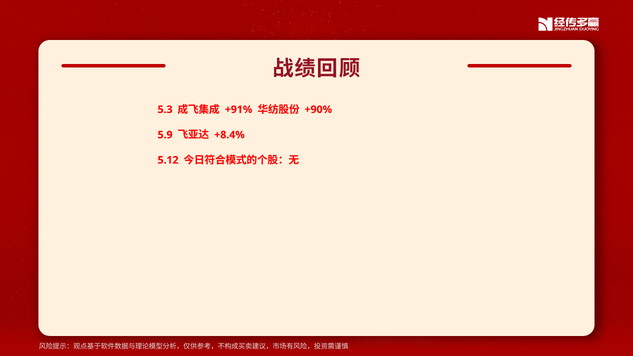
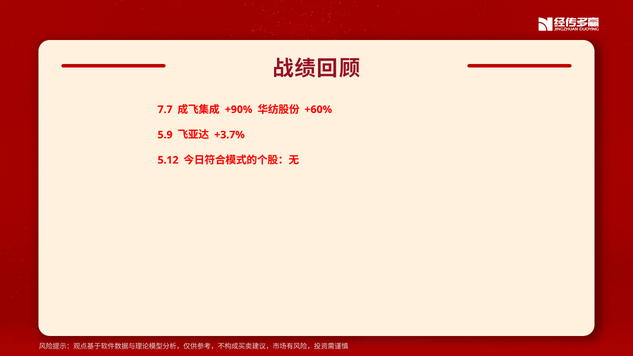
5.3: 5.3 -> 7.7 (165, 110)
+91%: +91% -> +90% (239, 110)
+90%: +90% -> +60% (318, 110)
+8.4%: +8.4% -> +3.7% (230, 135)
